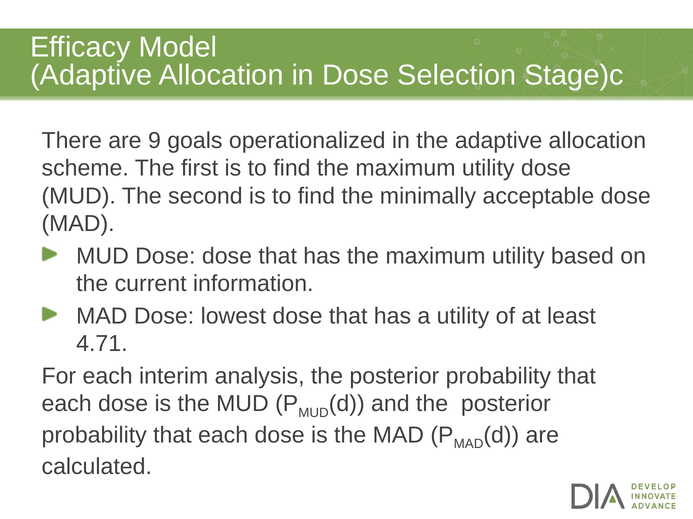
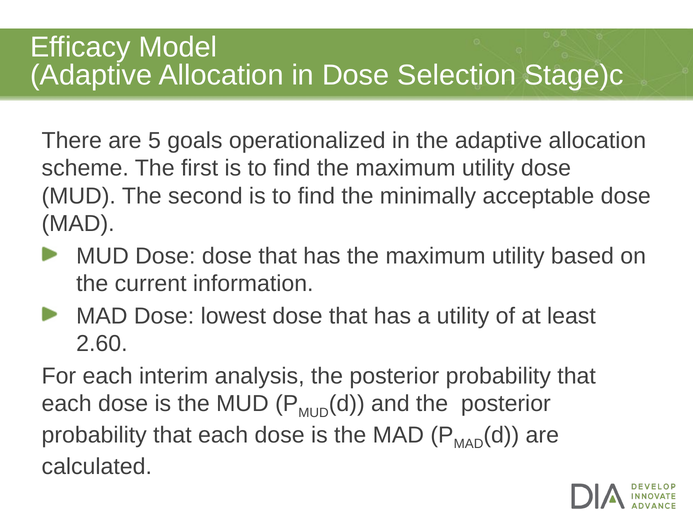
9: 9 -> 5 (154, 141)
4.71: 4.71 -> 2.60 (102, 344)
